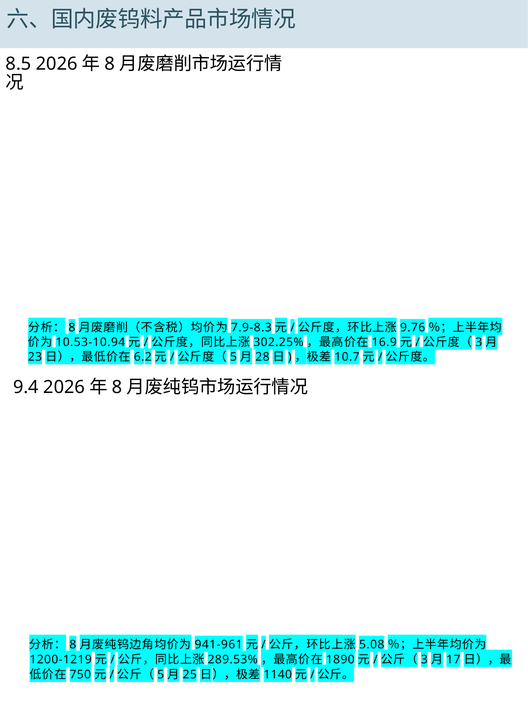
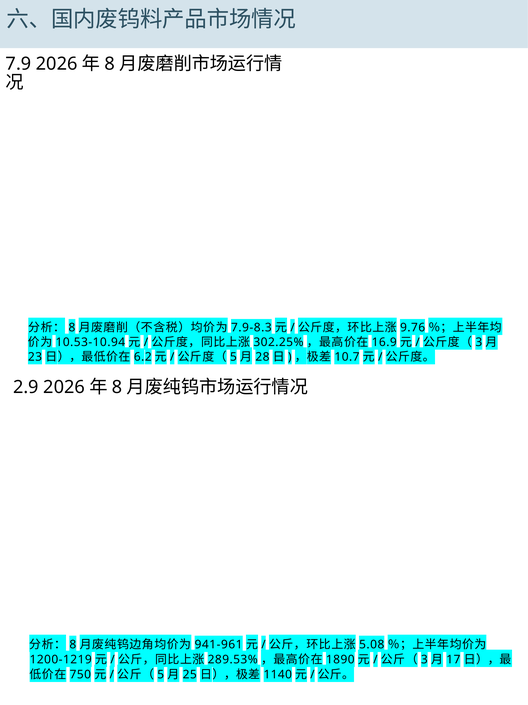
8.5: 8.5 -> 7.9 (18, 64)
9.4: 9.4 -> 2.9 (26, 387)
